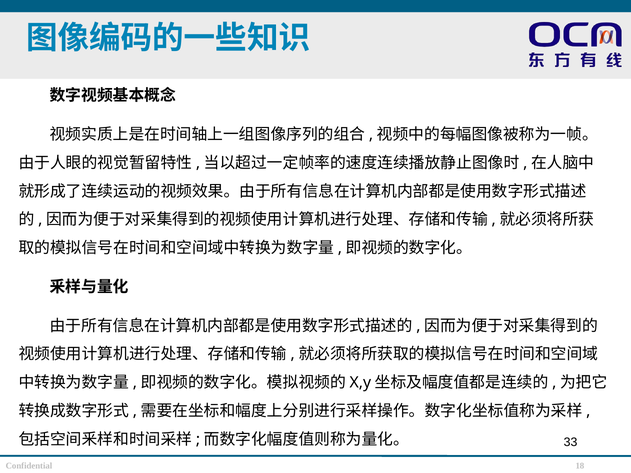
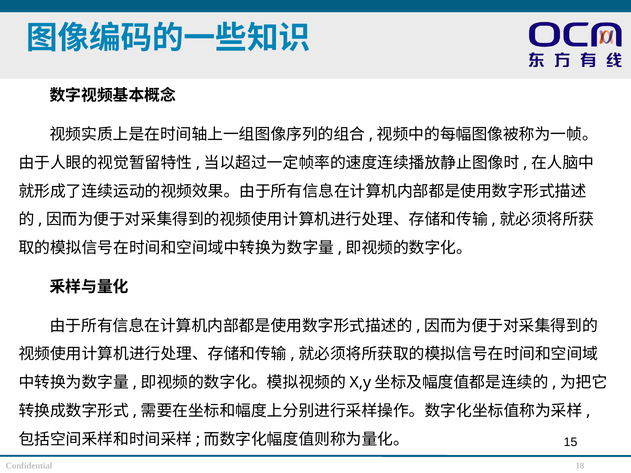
33: 33 -> 15 (571, 443)
